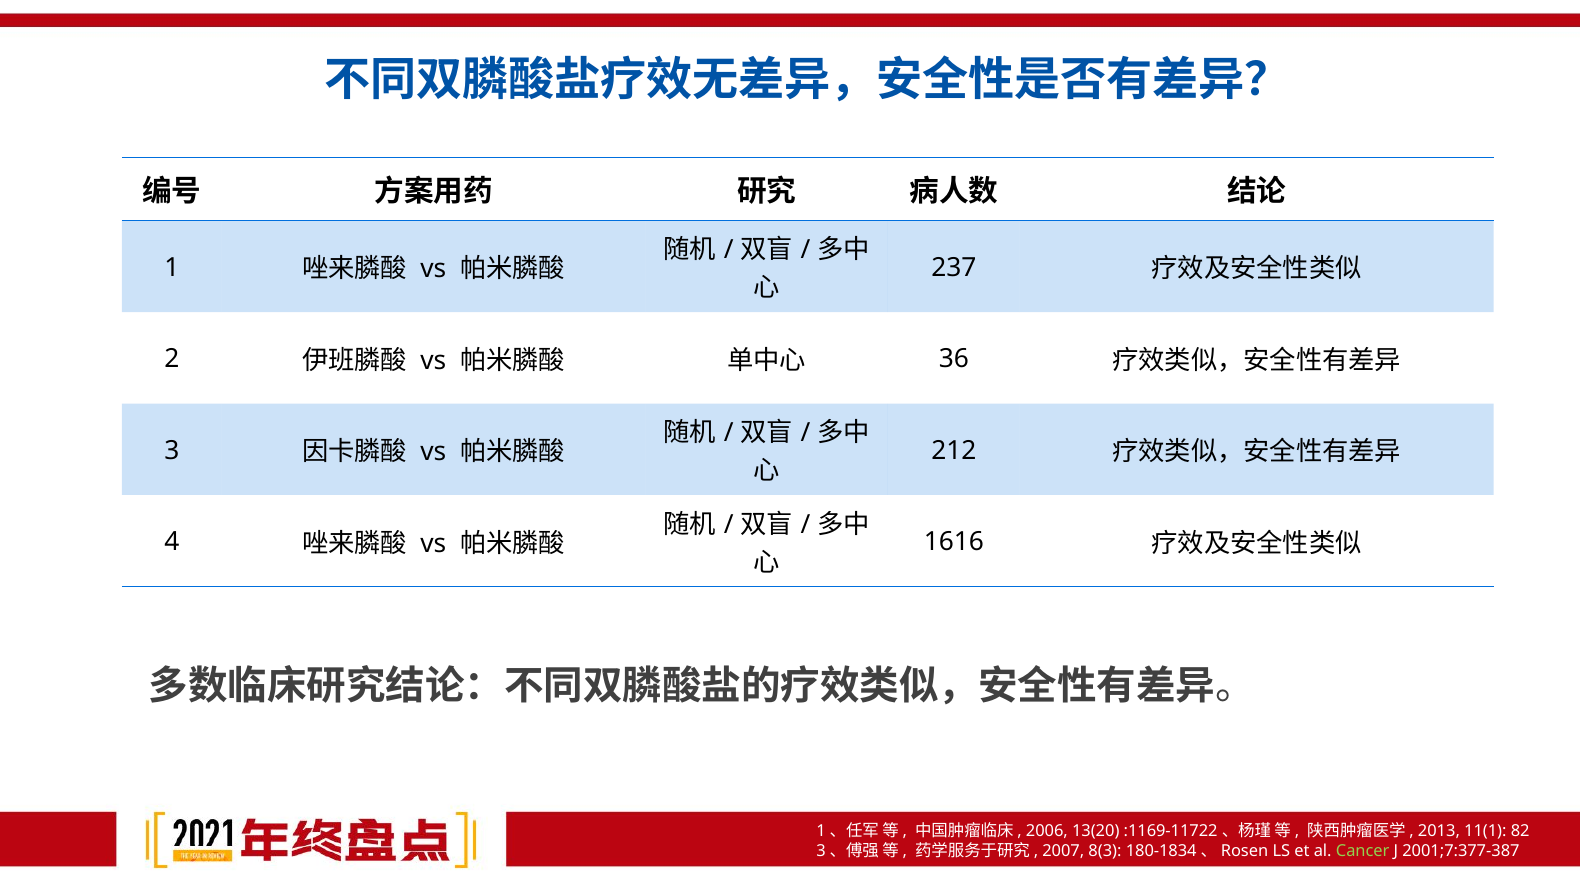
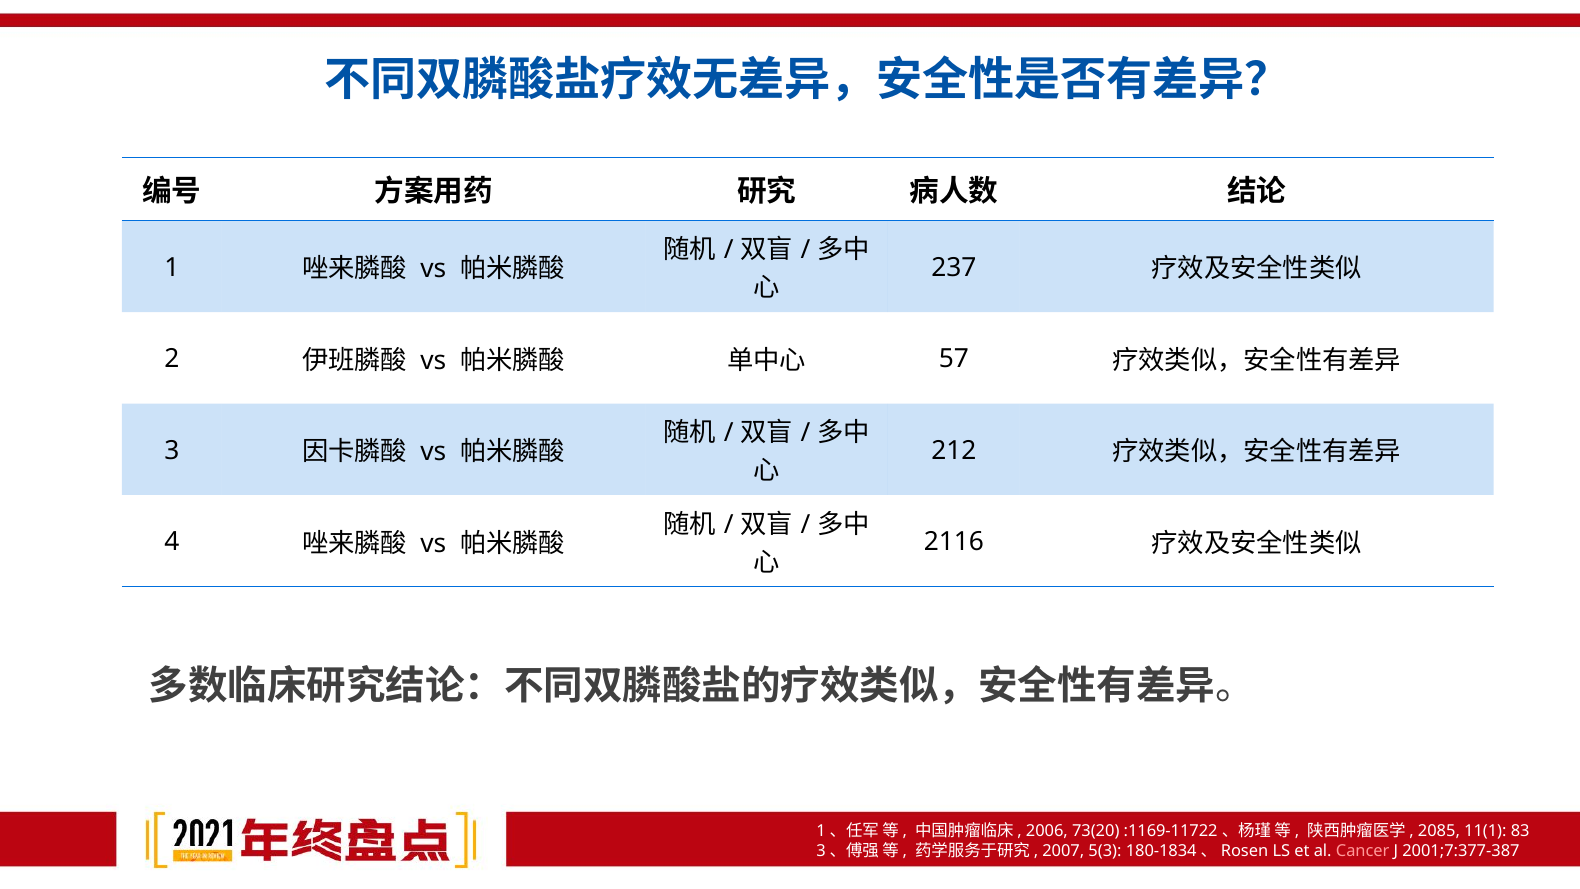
36: 36 -> 57 (954, 359)
1616: 1616 -> 2116 (954, 542)
13(20: 13(20 -> 73(20 (1096, 831)
2013: 2013 -> 2085 (1439, 831)
82: 82 -> 83 (1520, 831)
8(3: 8(3 -> 5(3 (1105, 851)
Cancer colour: light green -> pink (1363, 851)
